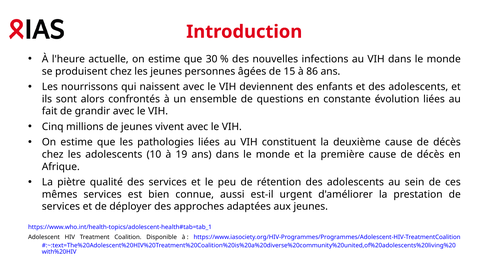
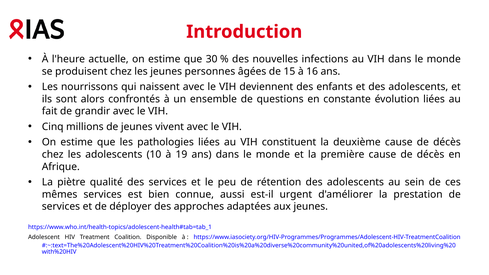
86: 86 -> 16 (312, 71)
